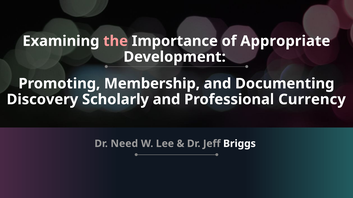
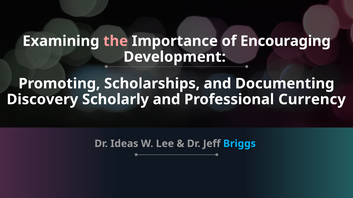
Appropriate: Appropriate -> Encouraging (285, 41)
Membership: Membership -> Scholarships (152, 84)
Need: Need -> Ideas (124, 144)
Briggs colour: white -> light blue (239, 144)
